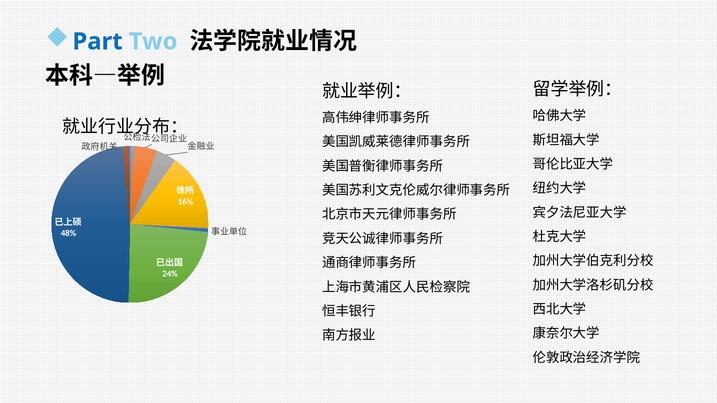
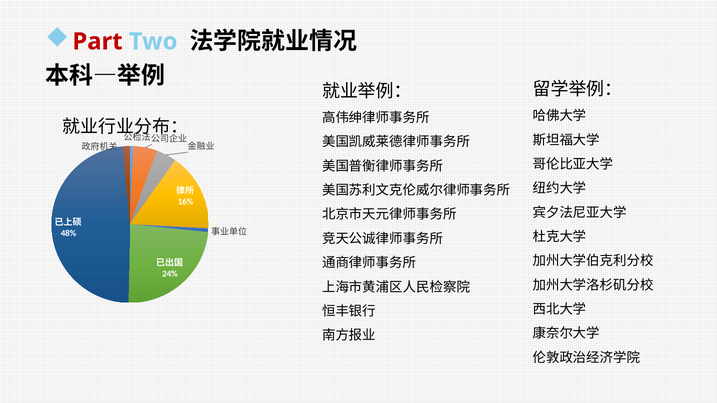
Part colour: blue -> red (97, 42)
